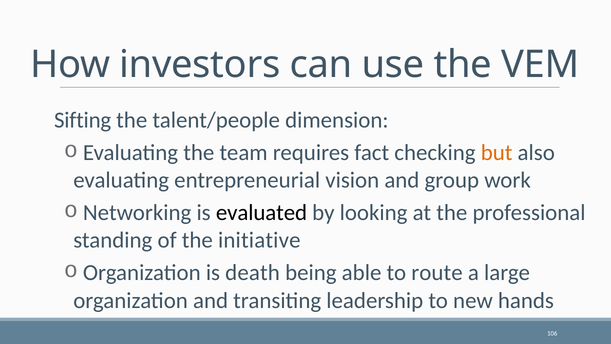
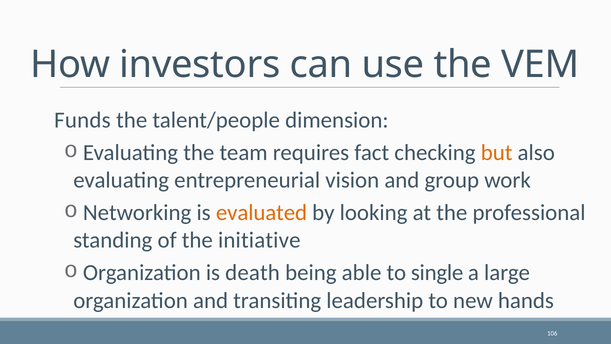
Sifting: Sifting -> Funds (82, 120)
evaluated colour: black -> orange (262, 213)
route: route -> single (437, 273)
